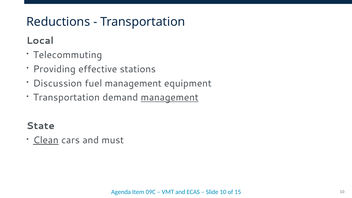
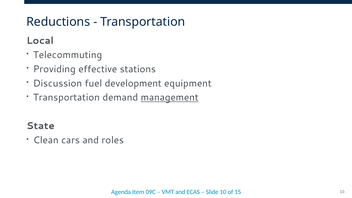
fuel management: management -> development (133, 83)
Clean underline: present -> none (46, 140)
must: must -> roles (113, 140)
